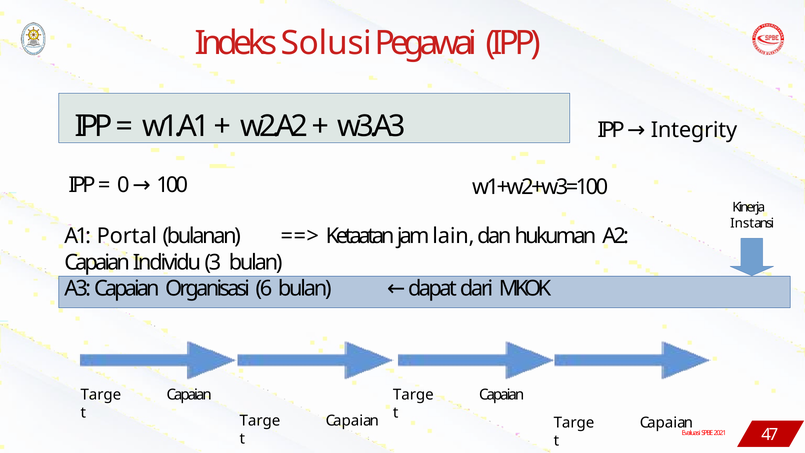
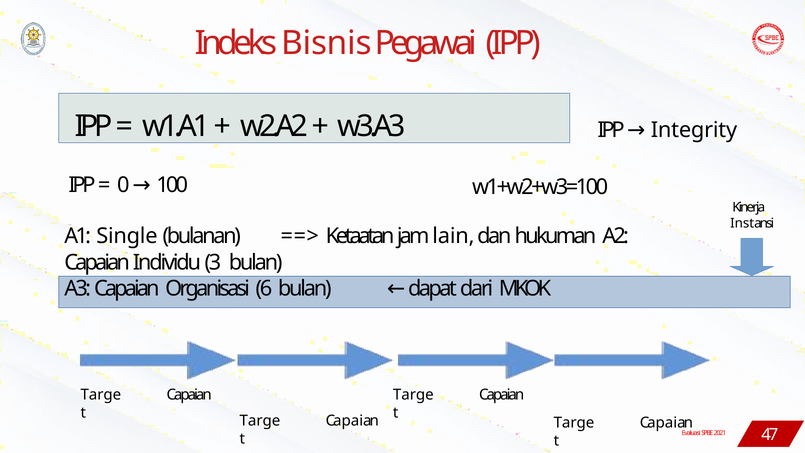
Solusi: Solusi -> Bisnis (326, 43)
Portal: Portal -> Single (127, 236)
